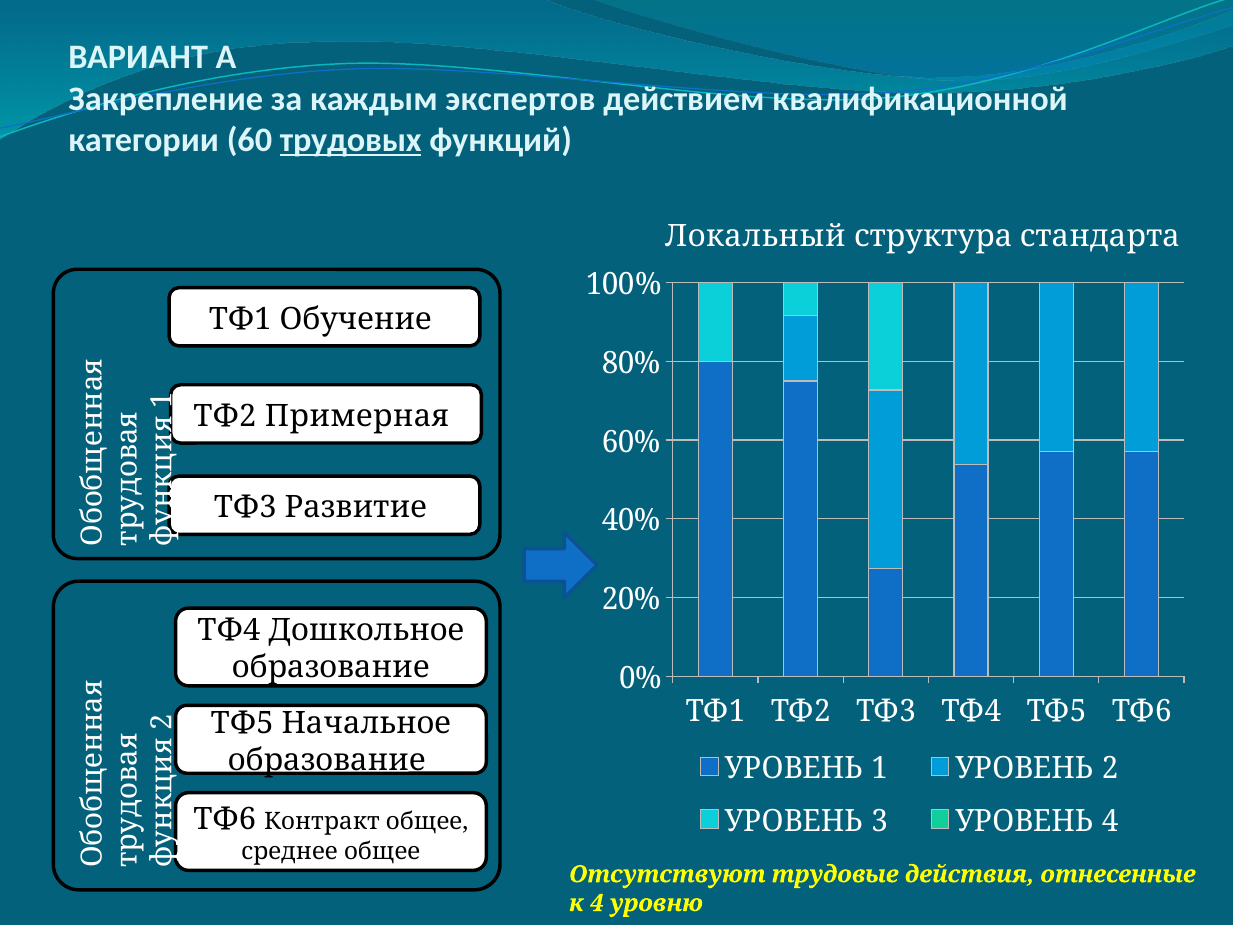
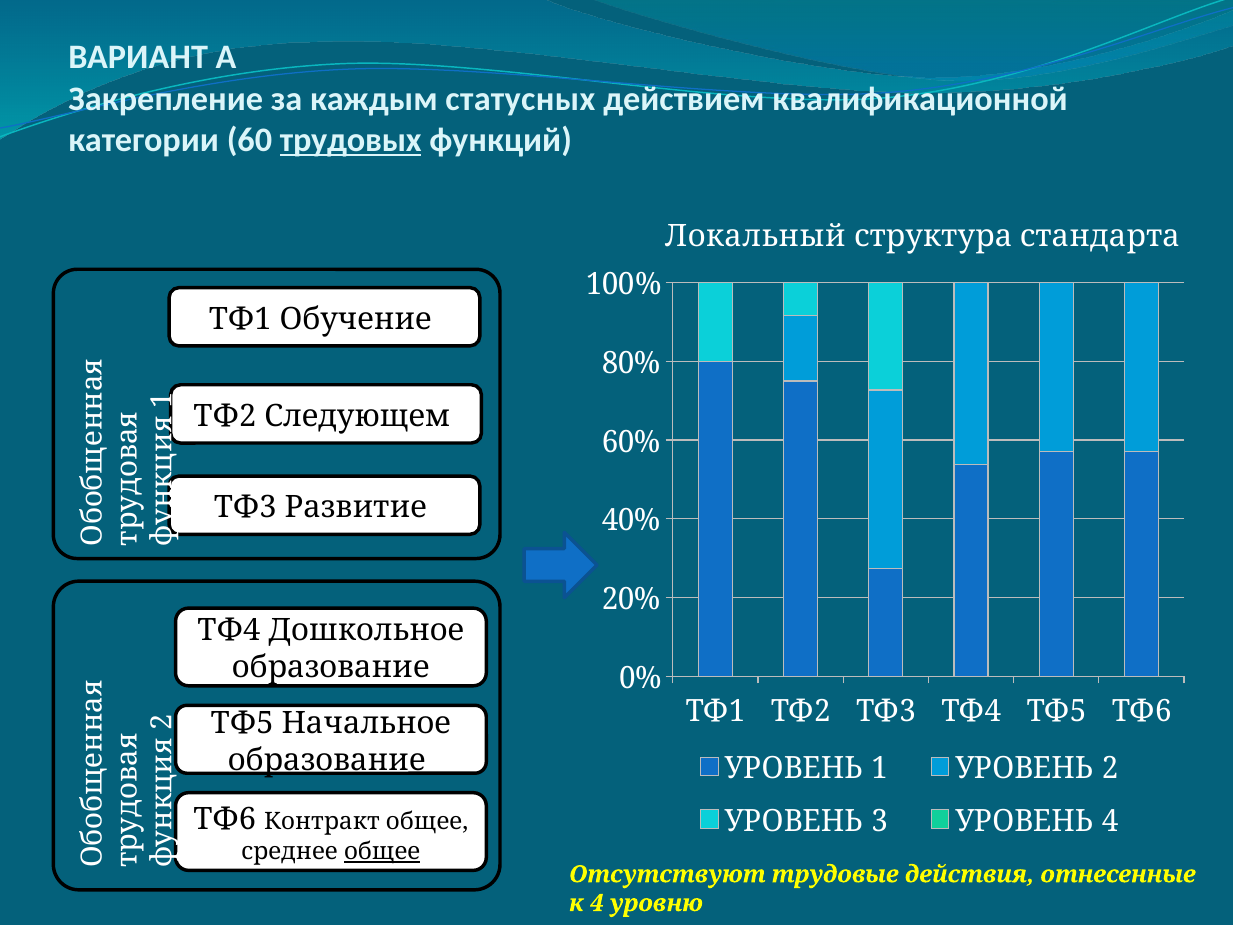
экспертов: экспертов -> статусных (520, 99)
Примерная: Примерная -> Следующем (357, 416)
общее underline: none -> present (382, 851)
